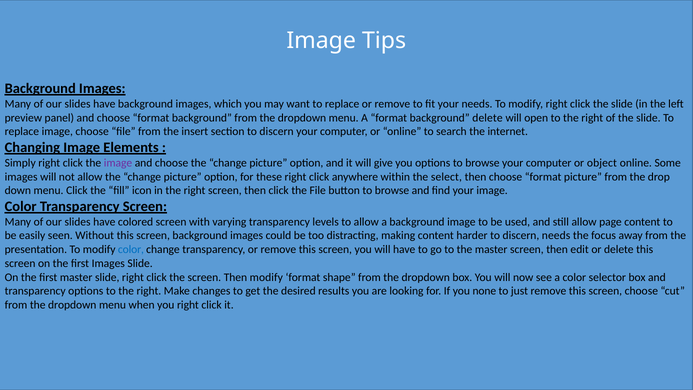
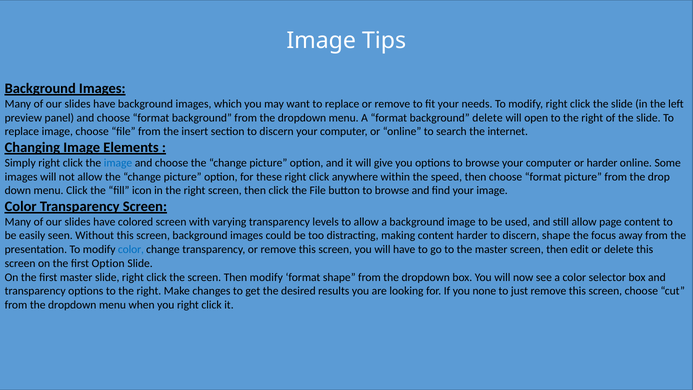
image colour: purple -> blue (118, 163)
or object: object -> harder (602, 163)
select: select -> speed (446, 177)
discern needs: needs -> shape (556, 236)
first Images: Images -> Option (108, 263)
